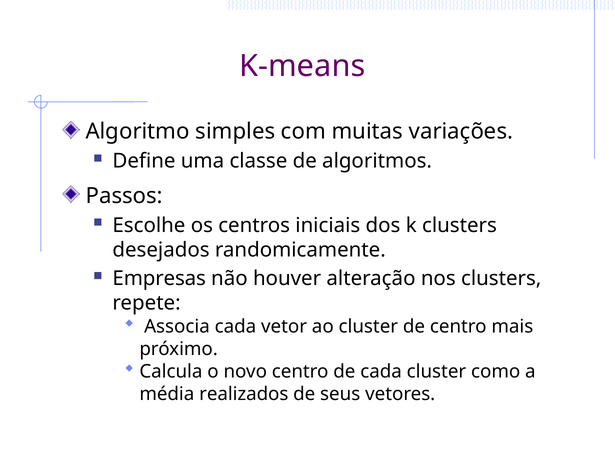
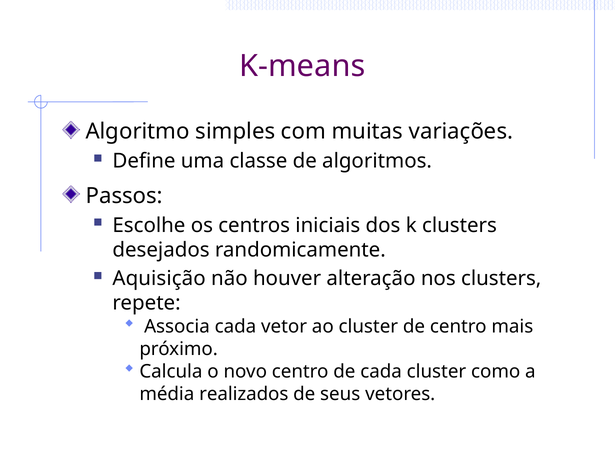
Empresas: Empresas -> Aquisição (159, 279)
